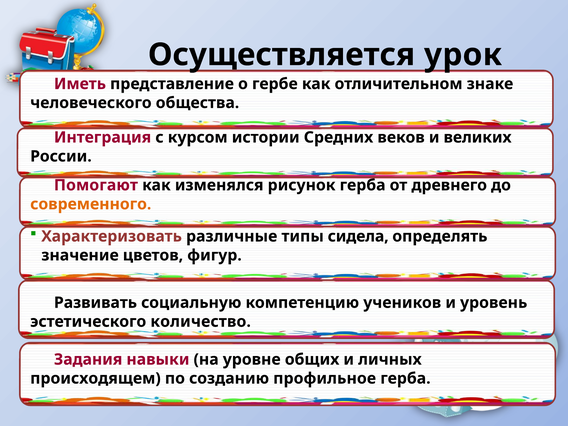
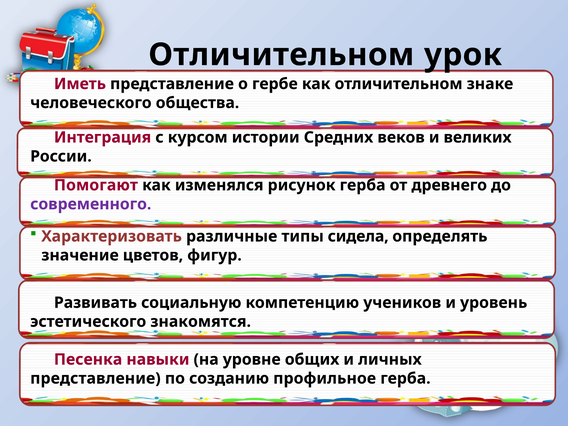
Осуществляется: Осуществляется -> Отличительном (281, 55)
современного colour: orange -> purple (91, 204)
количество: количество -> знакомятся (201, 322)
Задания: Задания -> Песенка (88, 359)
происходящем: происходящем -> представление (95, 378)
